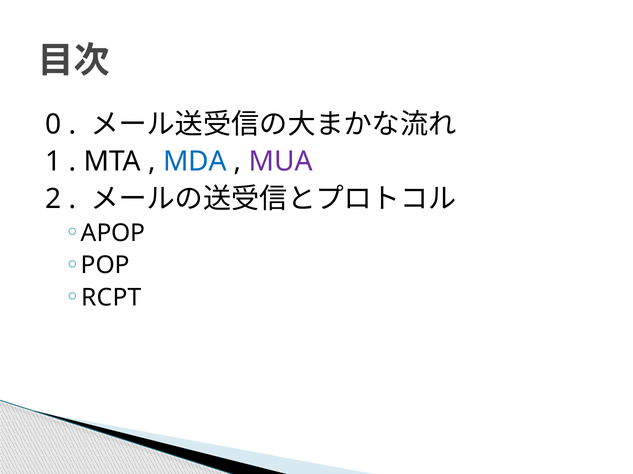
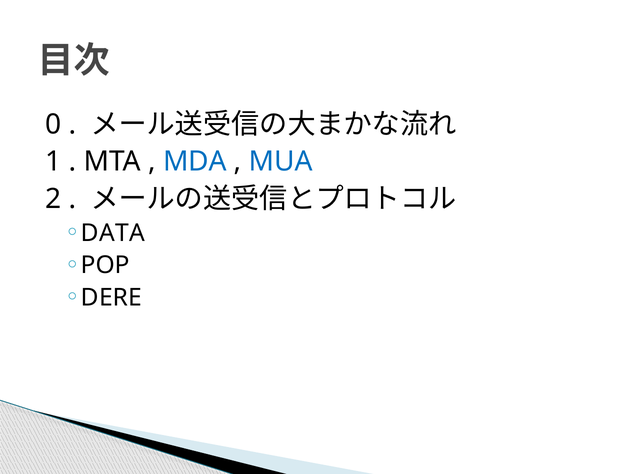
MUA colour: purple -> blue (281, 162)
APOP: APOP -> DATA (113, 233)
RCPT: RCPT -> DERE (111, 298)
